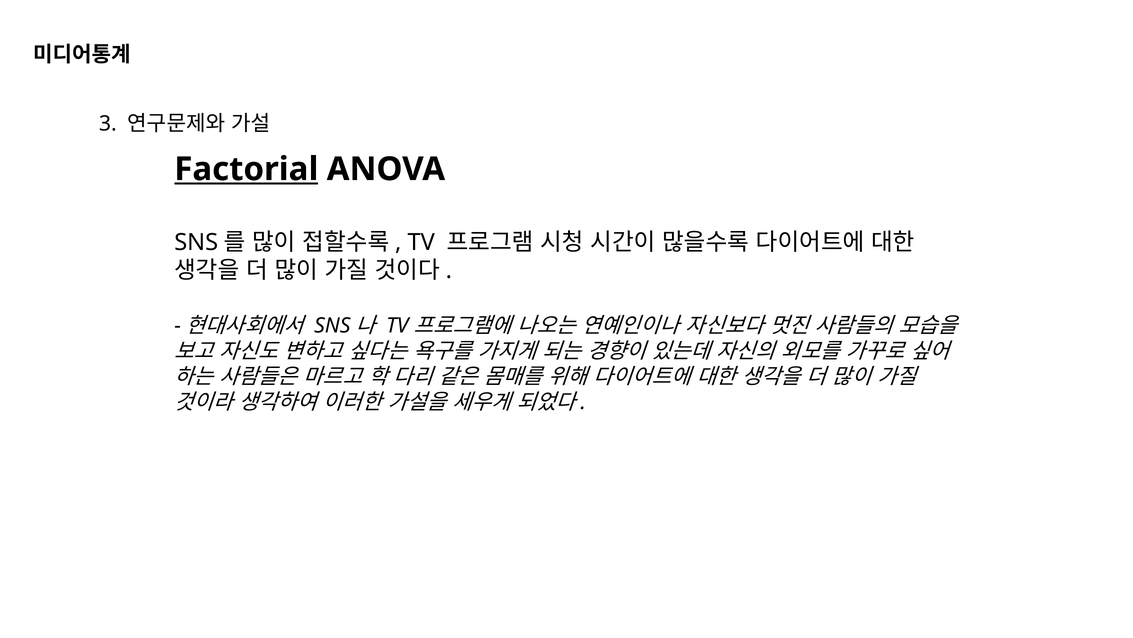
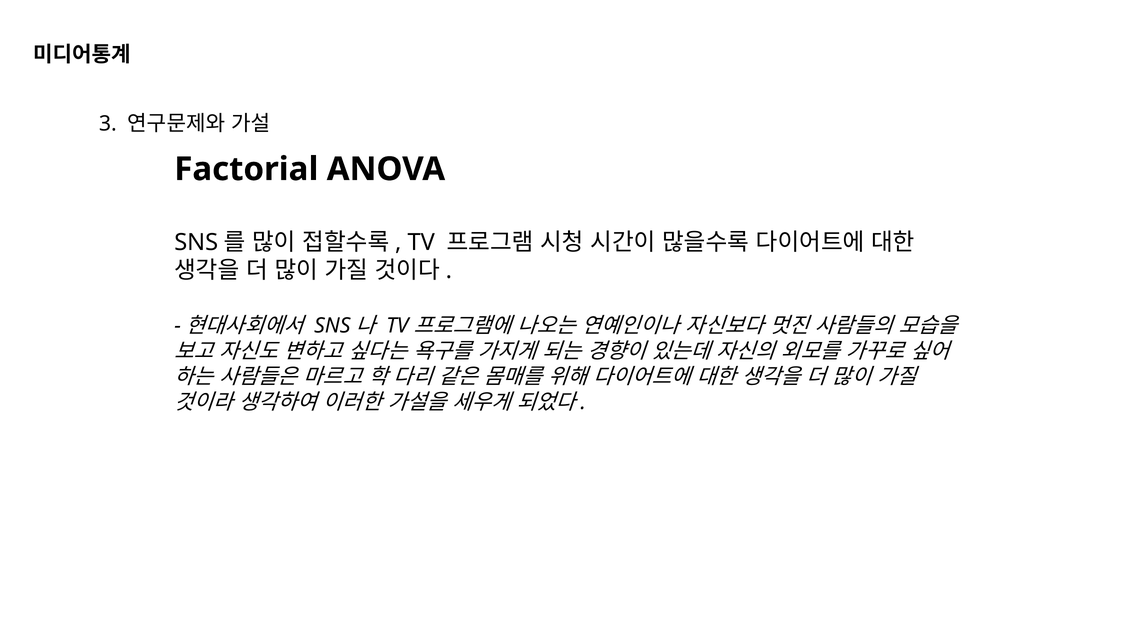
Factorial underline: present -> none (246, 169)
